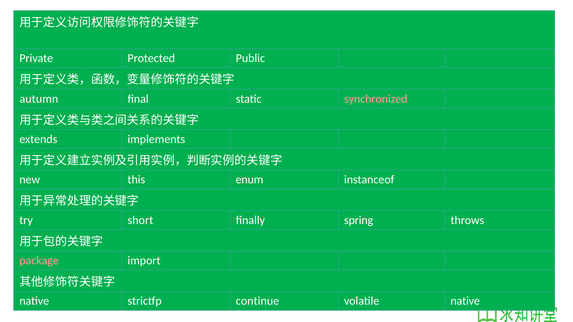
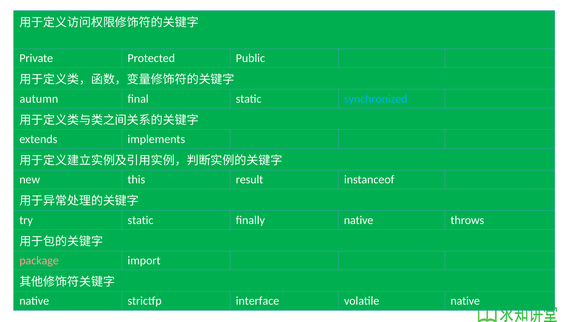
synchronized colour: pink -> light blue (376, 99)
enum: enum -> result (249, 180)
try short: short -> static (140, 220)
finally spring: spring -> native (359, 220)
continue: continue -> interface (258, 301)
